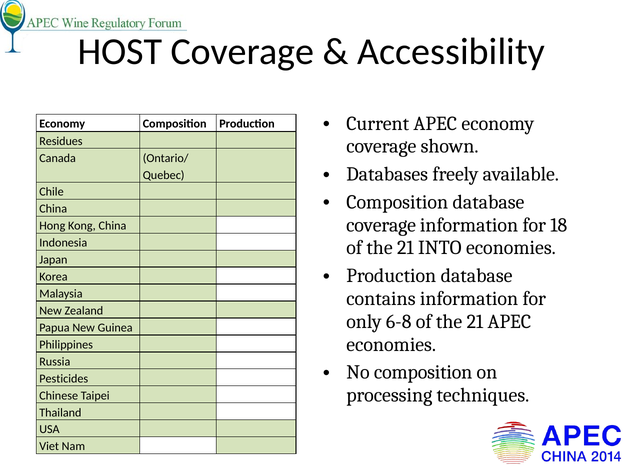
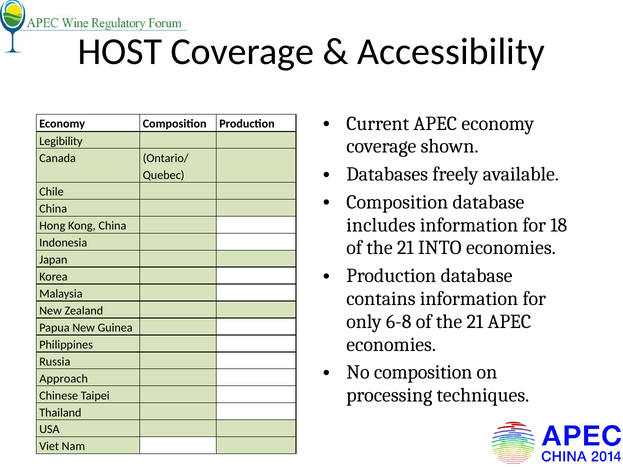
Residues: Residues -> Legibility (61, 141)
coverage: coverage -> includes (381, 225)
Pesticides: Pesticides -> Approach (64, 379)
